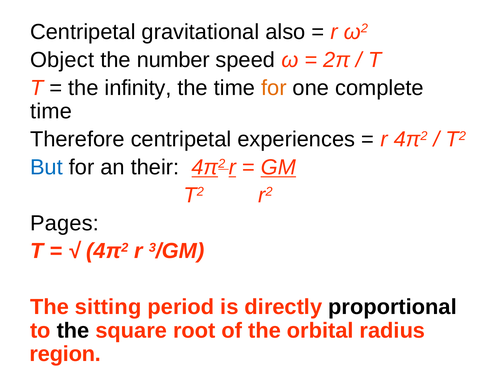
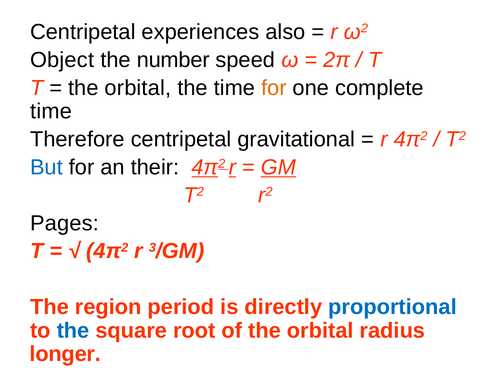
gravitational: gravitational -> experiences (200, 32)
infinity: infinity -> orbital (138, 88)
experiences: experiences -> gravitational (296, 139)
sitting: sitting -> region (108, 307)
proportional colour: black -> blue (393, 307)
the colour: black -> blue (73, 331)
region: region -> longer (65, 354)
